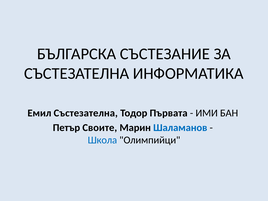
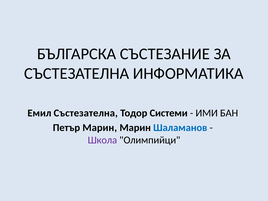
Първата: Първата -> Системи (169, 113)
Петър Своите: Своите -> Марин (100, 128)
Школа colour: blue -> purple (102, 140)
